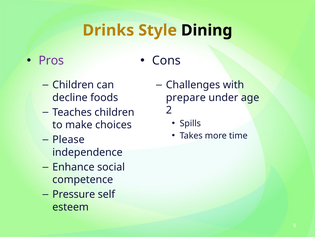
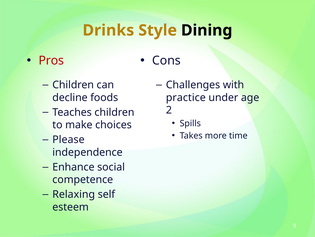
Pros colour: purple -> red (51, 60)
prepare: prepare -> practice (186, 97)
Pressure: Pressure -> Relaxing (74, 194)
